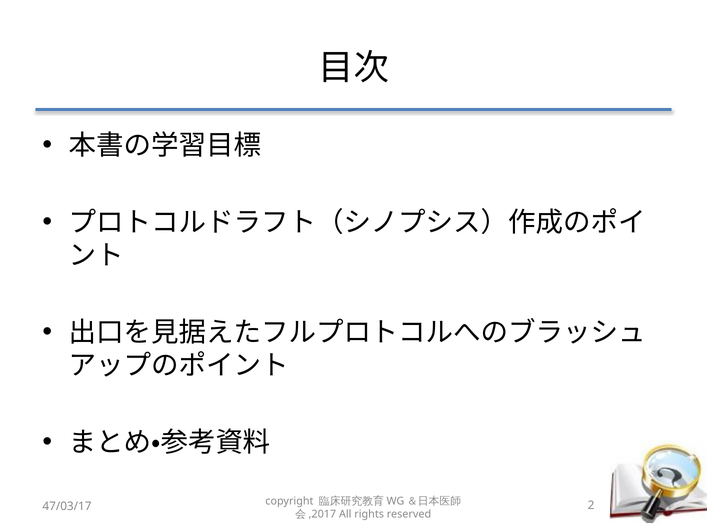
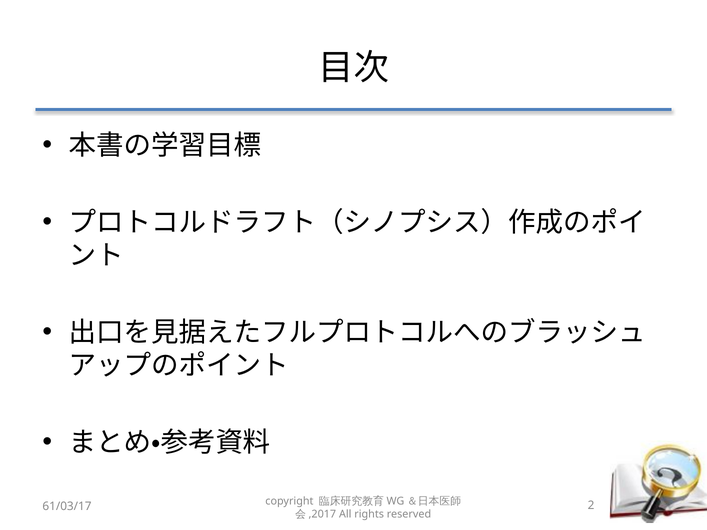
47/03/17: 47/03/17 -> 61/03/17 (67, 506)
